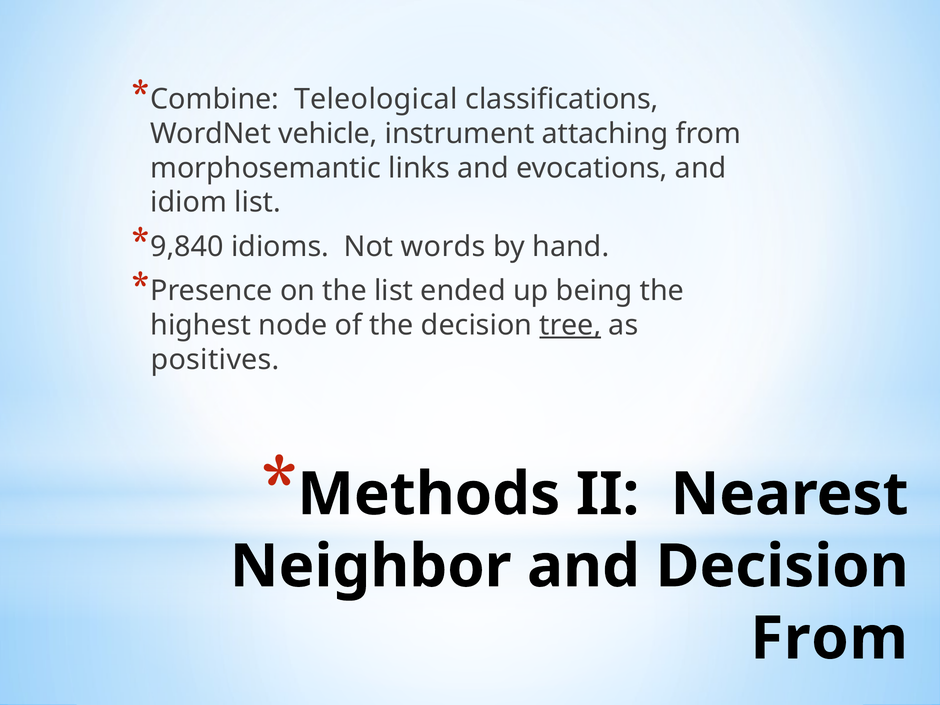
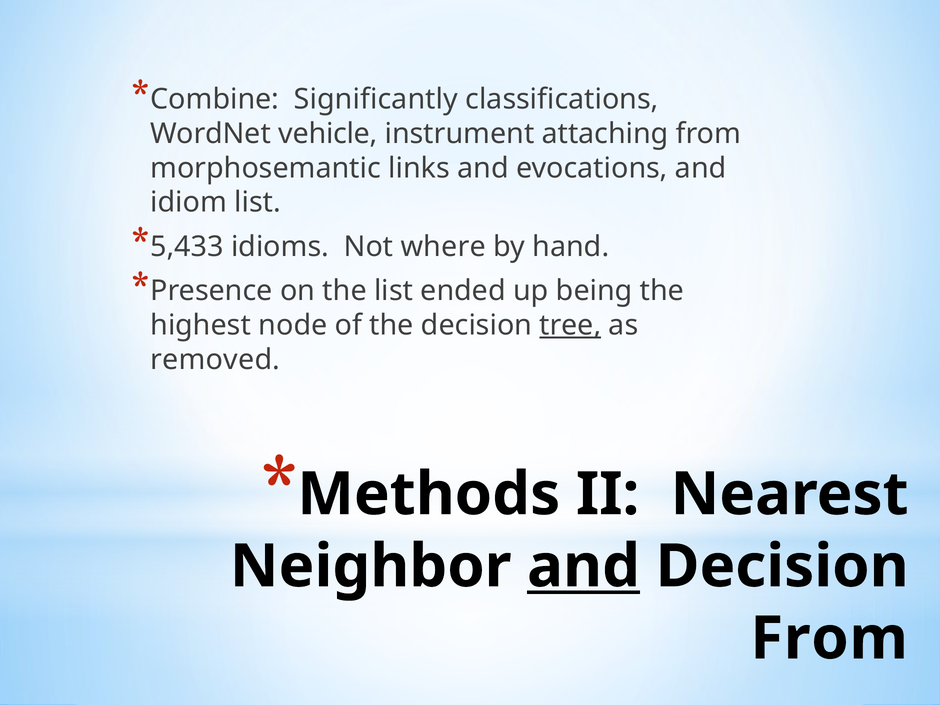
Teleological: Teleological -> Significantly (376, 99)
9,840: 9,840 -> 5,433 (187, 247)
words: words -> where (443, 247)
positives: positives -> removed (215, 360)
and underline: none -> present (584, 566)
